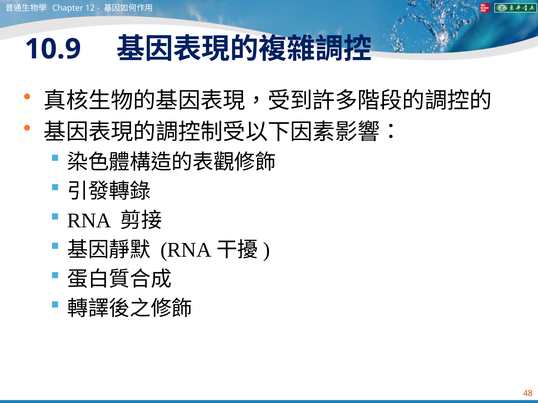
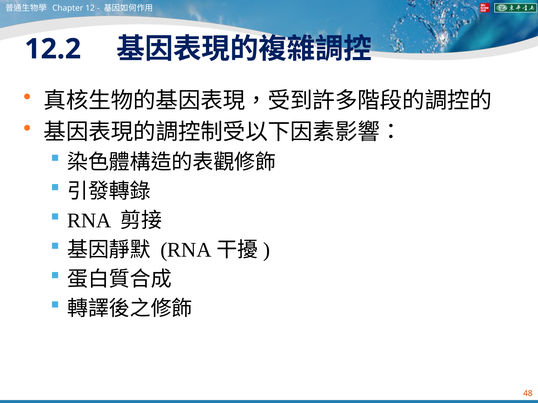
10.9: 10.9 -> 12.2 (53, 49)
